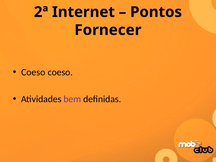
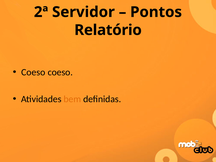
Internet: Internet -> Servidor (83, 12)
Fornecer: Fornecer -> Relatório (108, 30)
bem colour: purple -> orange (72, 99)
